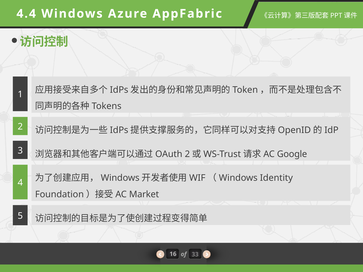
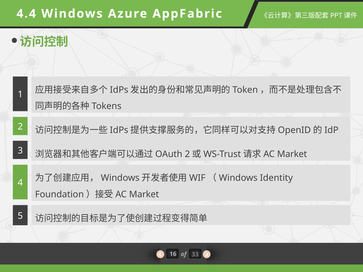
Google: Google -> Market (292, 154)
